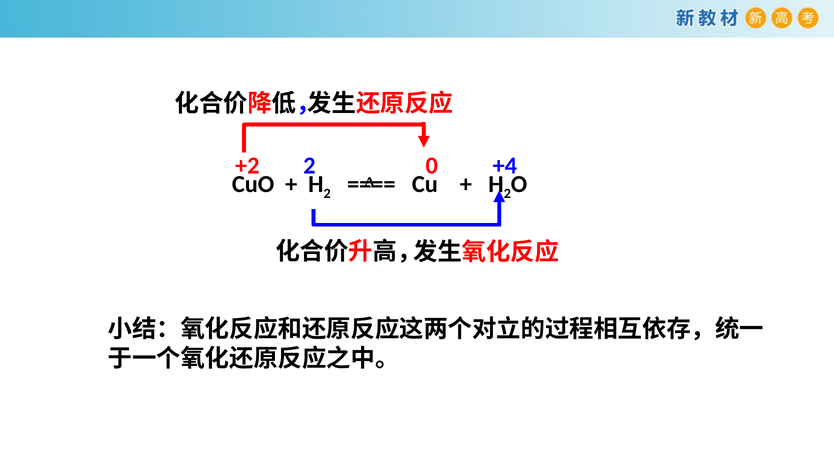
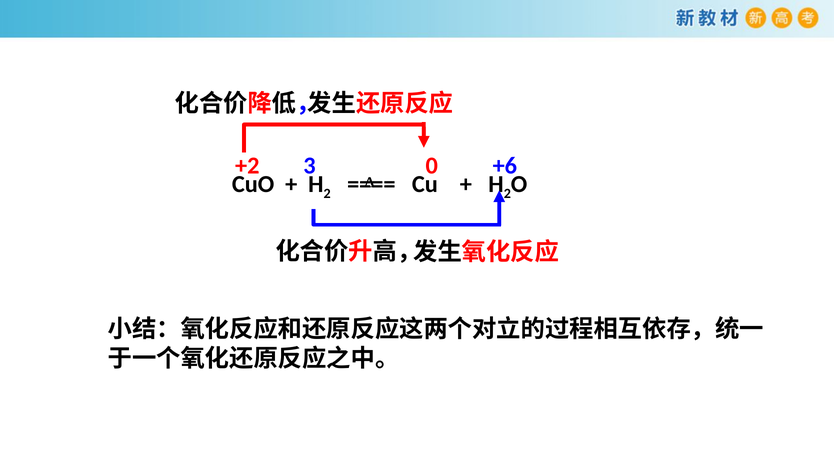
+2 2: 2 -> 3 (309, 166)
+4: +4 -> +6 (505, 166)
